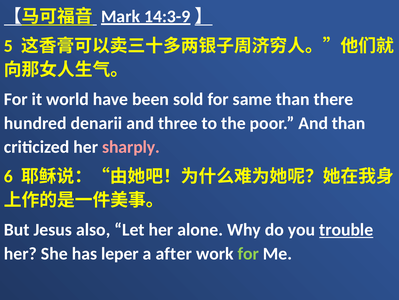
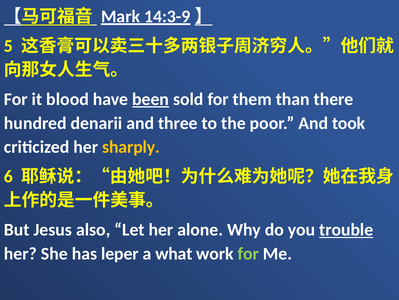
world: world -> blood (68, 99)
been underline: none -> present (151, 99)
same: same -> them (252, 99)
And than: than -> took (349, 123)
sharply colour: pink -> yellow (131, 147)
after: after -> what (174, 253)
